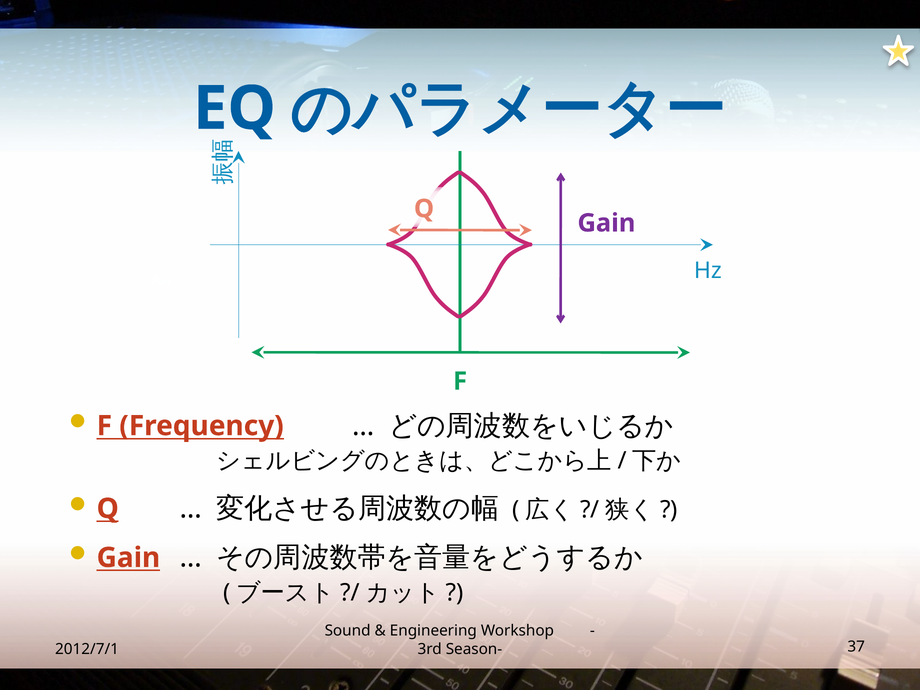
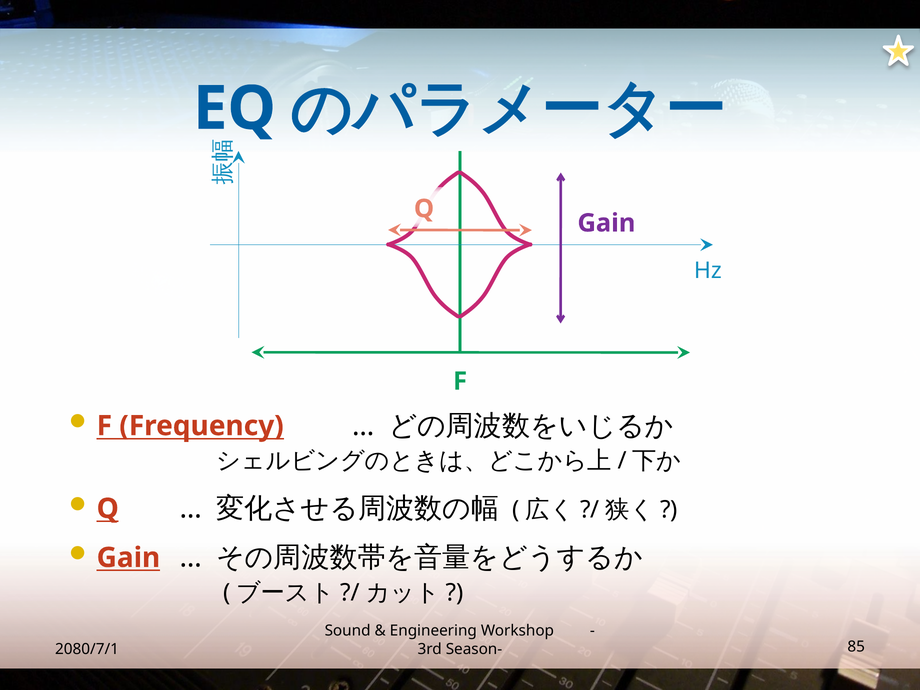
2012/7/1: 2012/7/1 -> 2080/7/1 (87, 649)
37: 37 -> 85 (856, 647)
